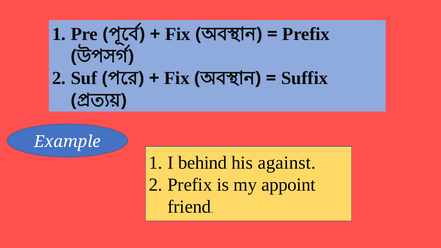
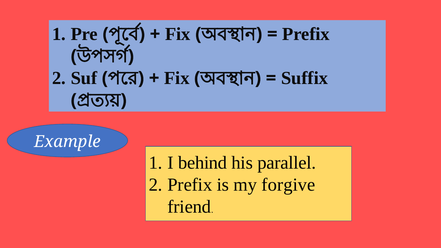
against: against -> parallel (287, 163)
appoint: appoint -> forgive (289, 185)
